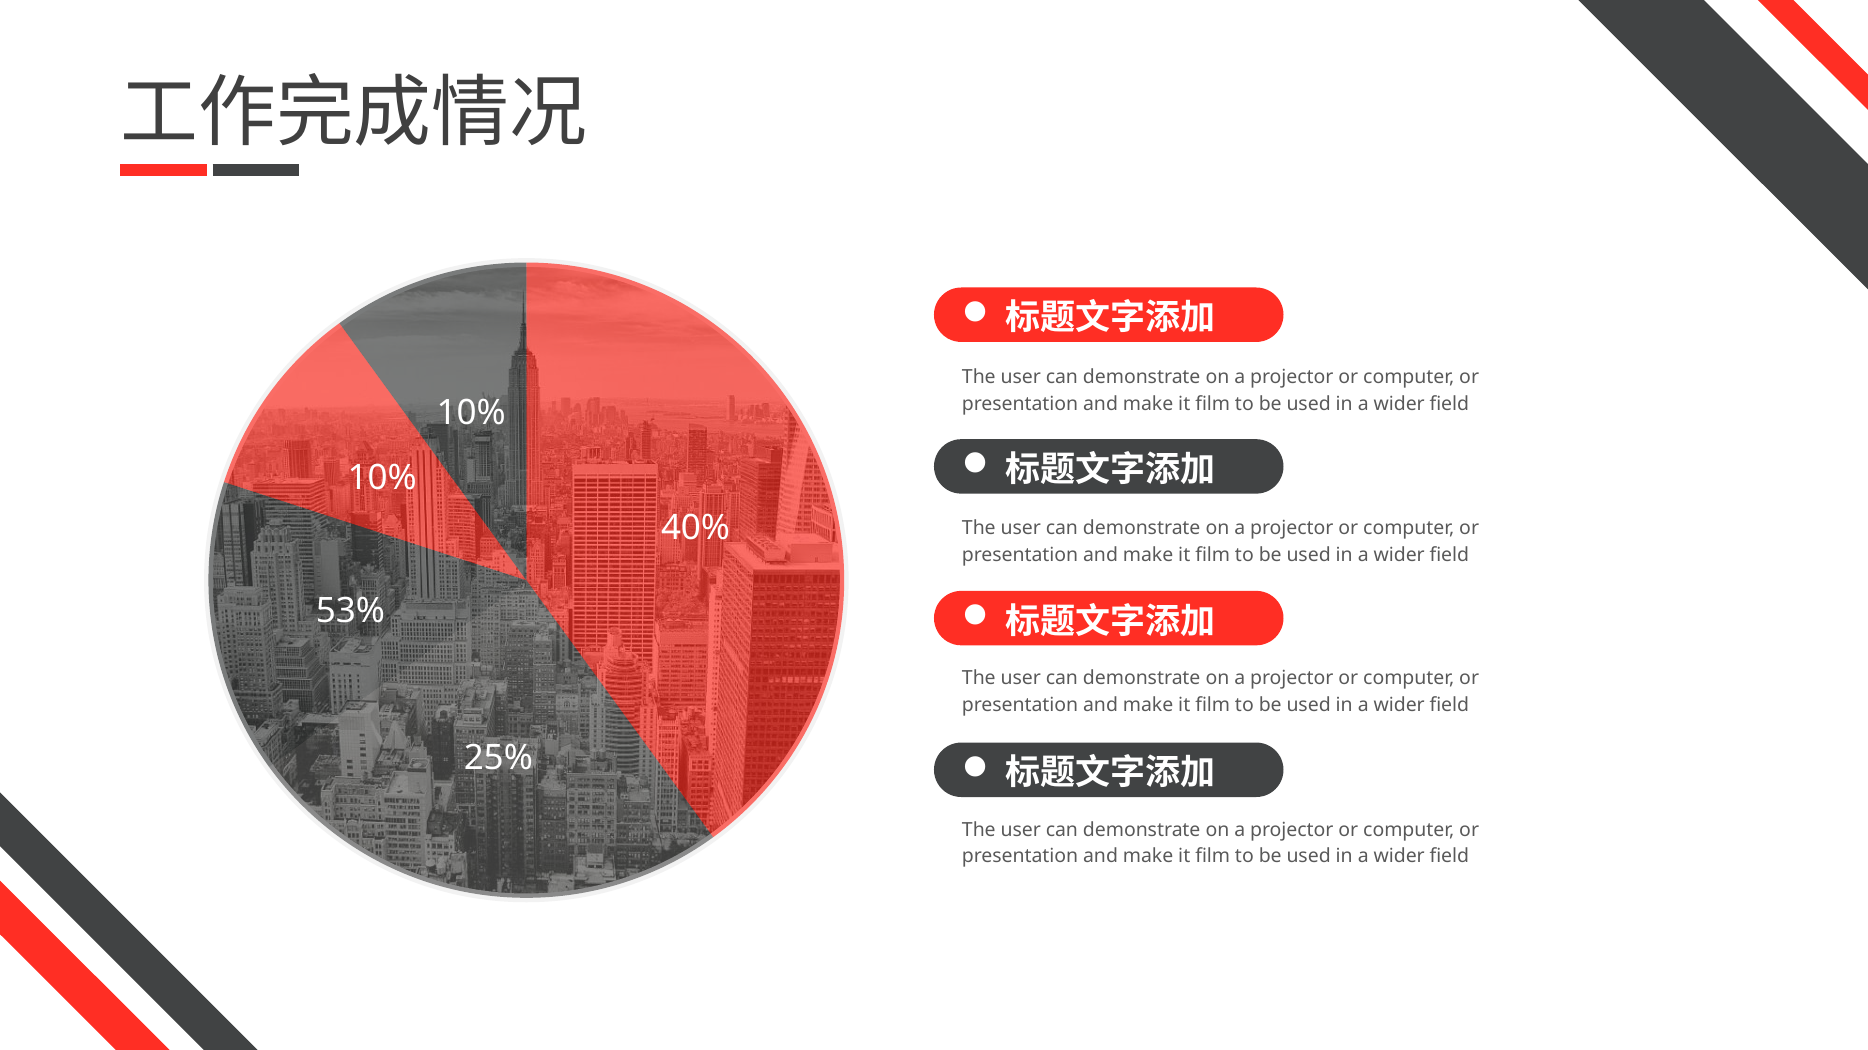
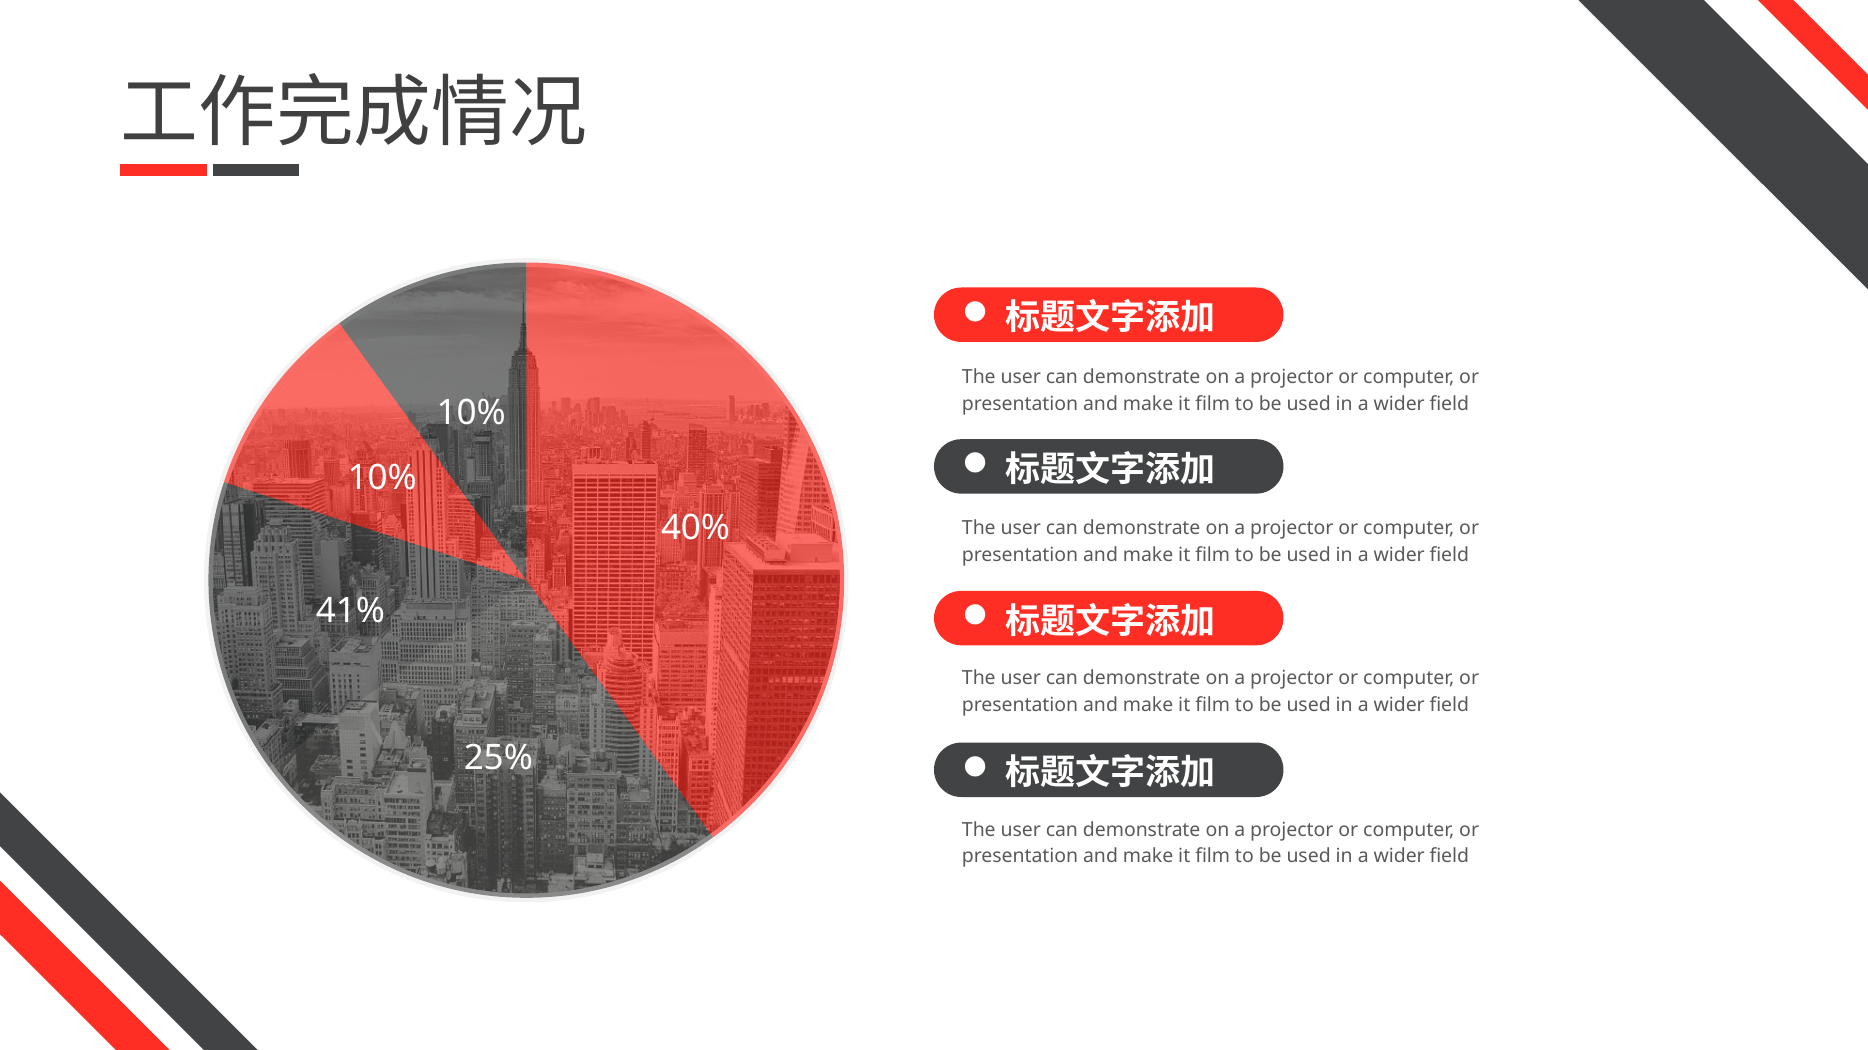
53%: 53% -> 41% (350, 611)
